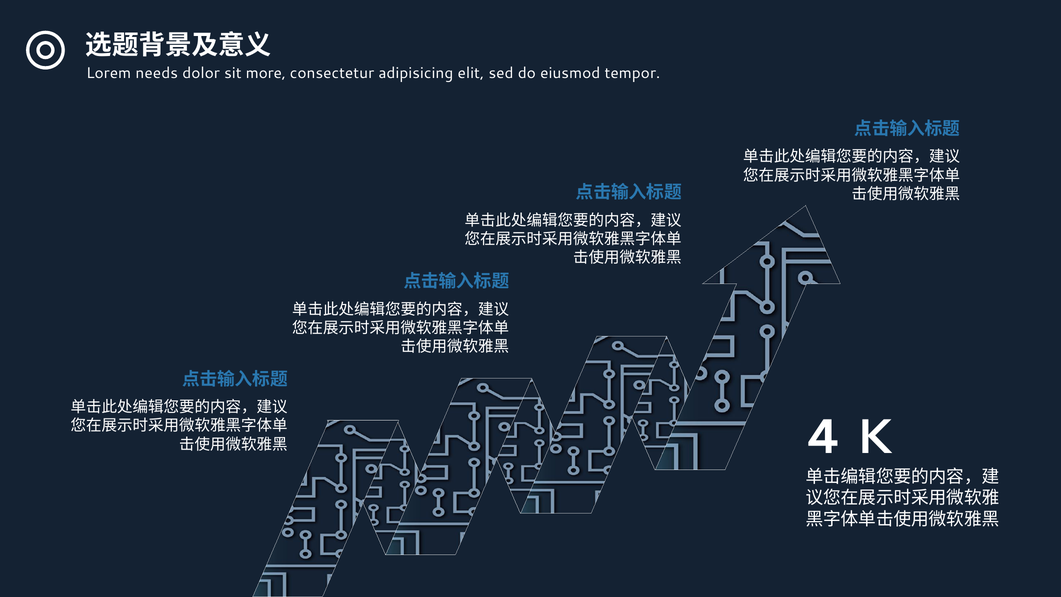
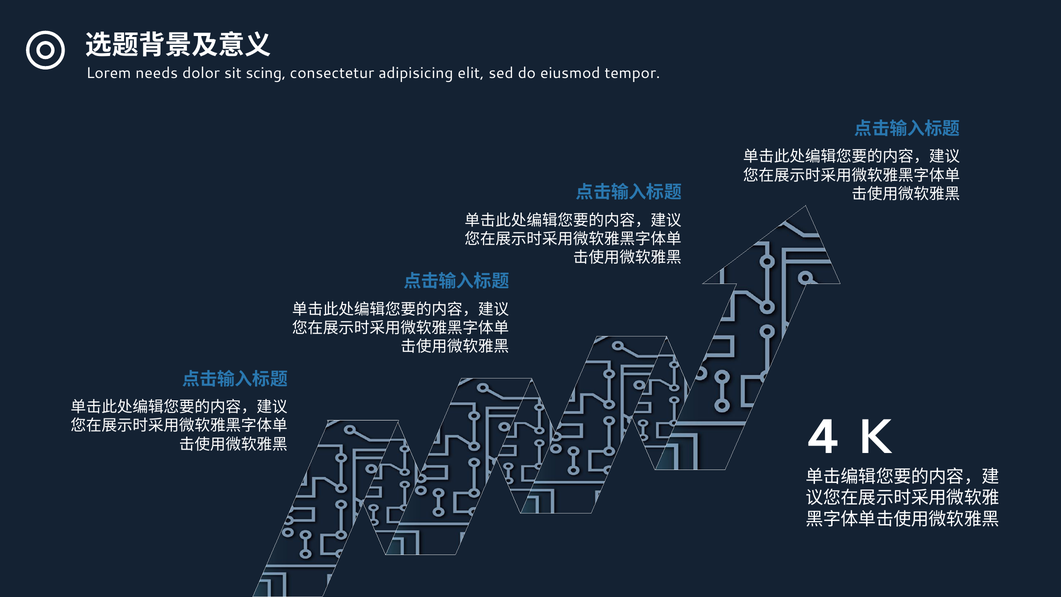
more: more -> scing (266, 73)
